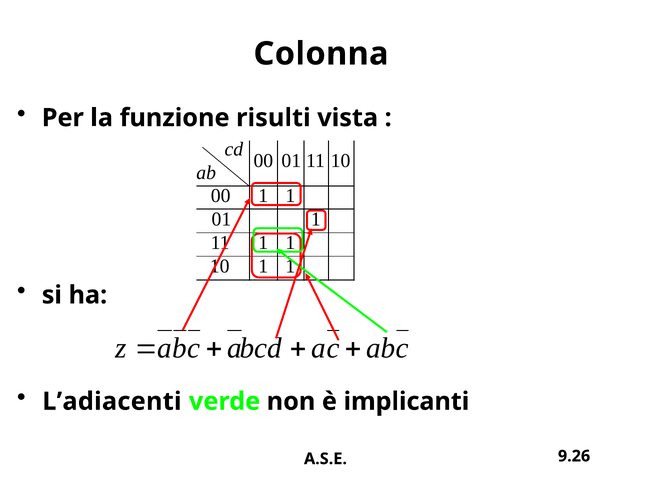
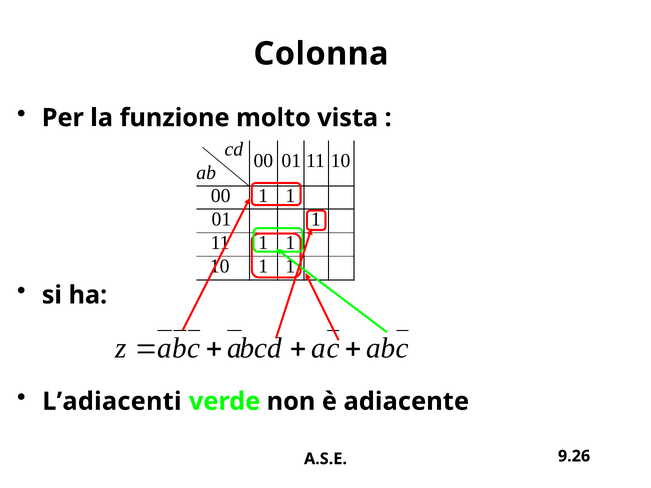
risulti: risulti -> molto (273, 118)
implicanti: implicanti -> adiacente (406, 402)
